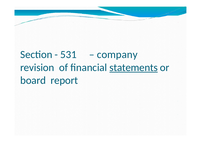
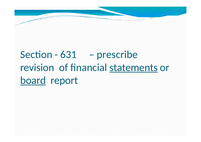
531: 531 -> 631 (68, 55)
company: company -> prescribe (117, 55)
board underline: none -> present (33, 80)
